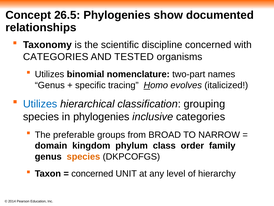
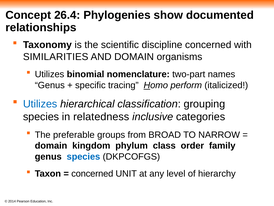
26.5: 26.5 -> 26.4 (67, 15)
CATEGORIES: CATEGORIES -> SIMILARITIES (56, 57)
AND TESTED: TESTED -> DOMAIN (134, 57)
evolves: evolves -> perform (186, 85)
in phylogenies: phylogenies -> relatedness (101, 116)
species colour: orange -> blue (83, 156)
